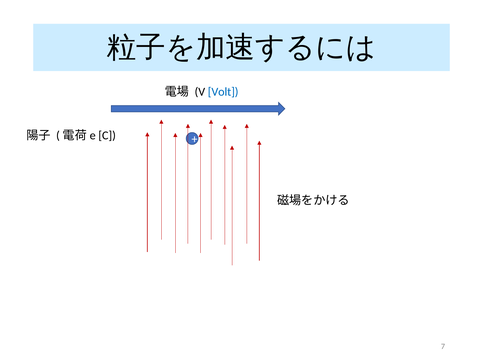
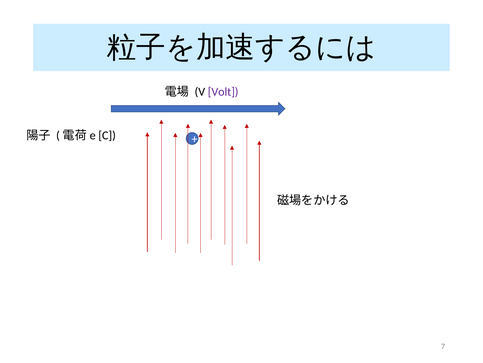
Volt colour: blue -> purple (223, 92)
